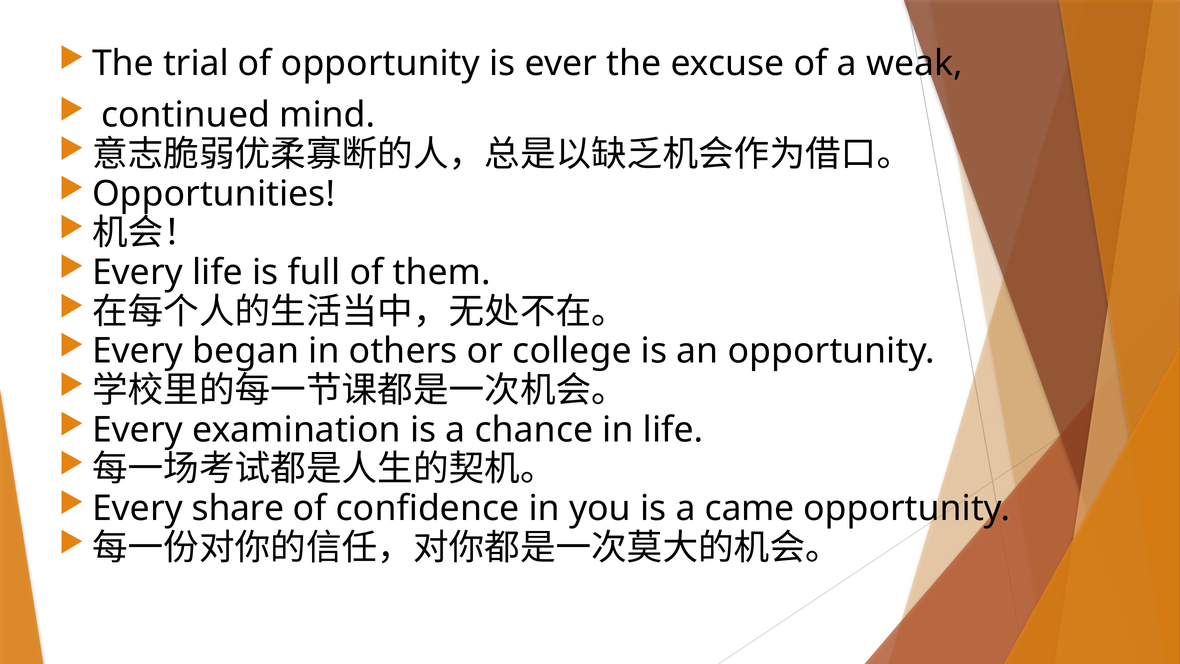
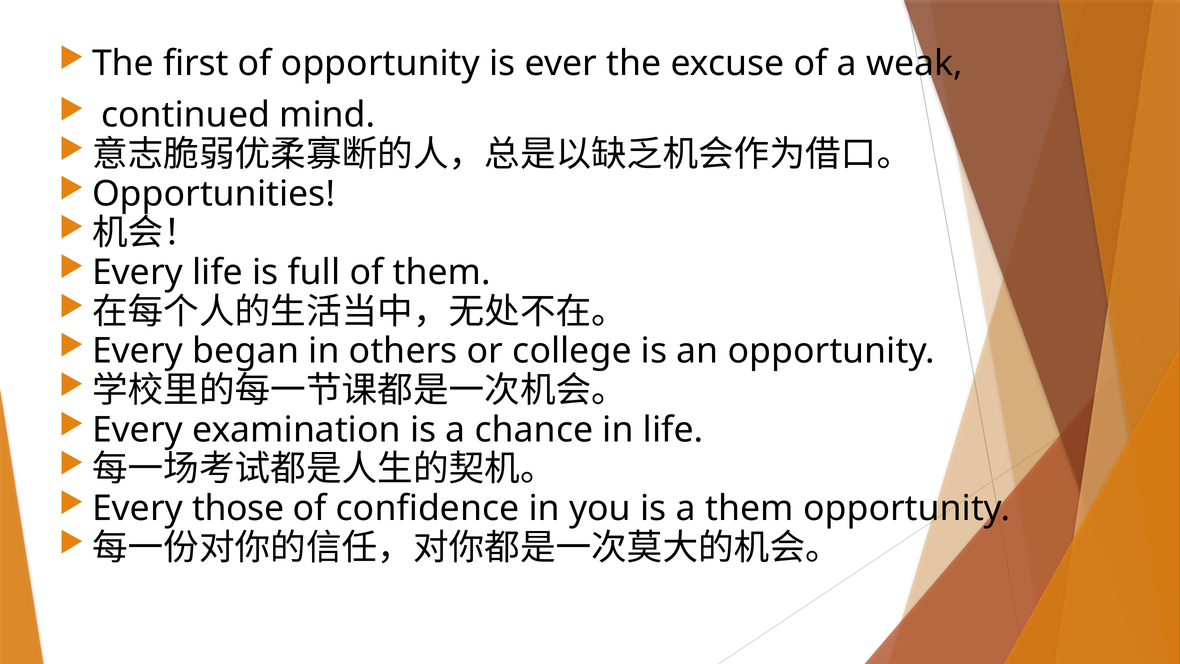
trial: trial -> first (196, 63)
share: share -> those (238, 508)
a came: came -> them (749, 508)
